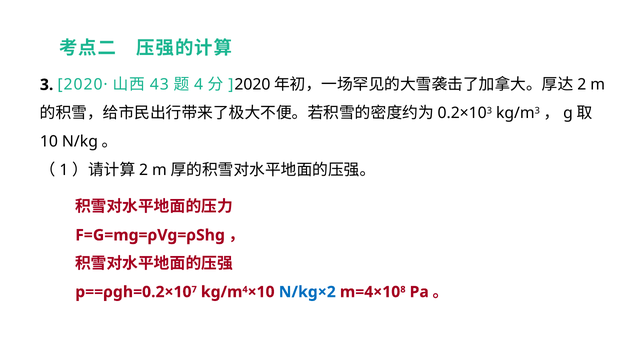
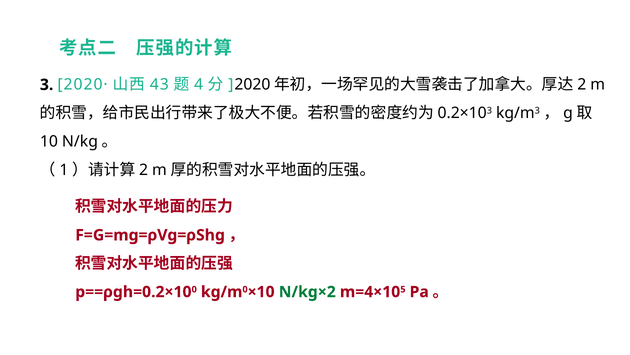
7: 7 -> 0 (194, 289)
4: 4 -> 0 (245, 289)
N/kg×2 colour: blue -> green (307, 292)
8: 8 -> 5 (403, 289)
